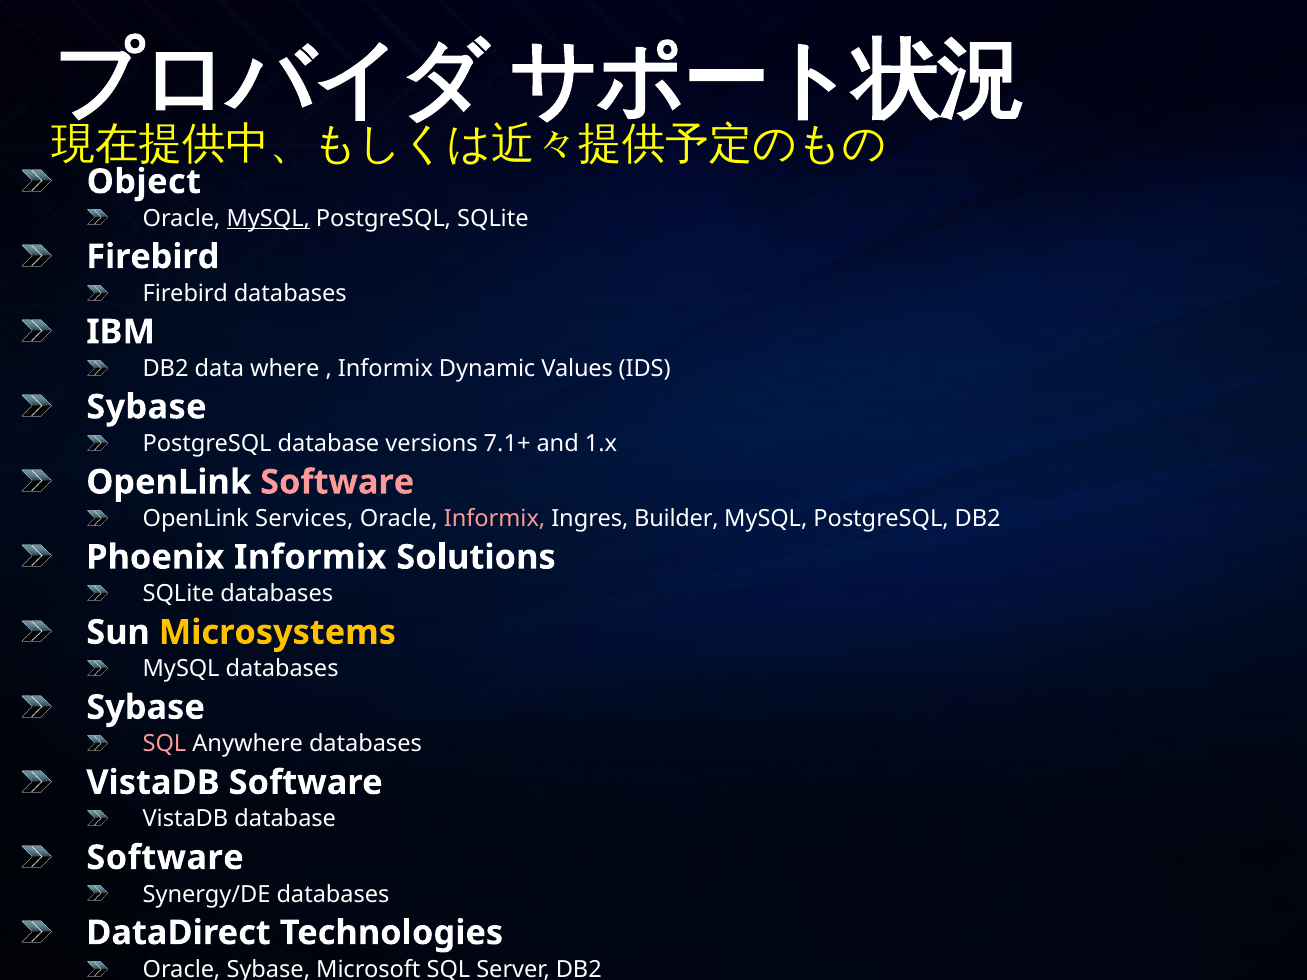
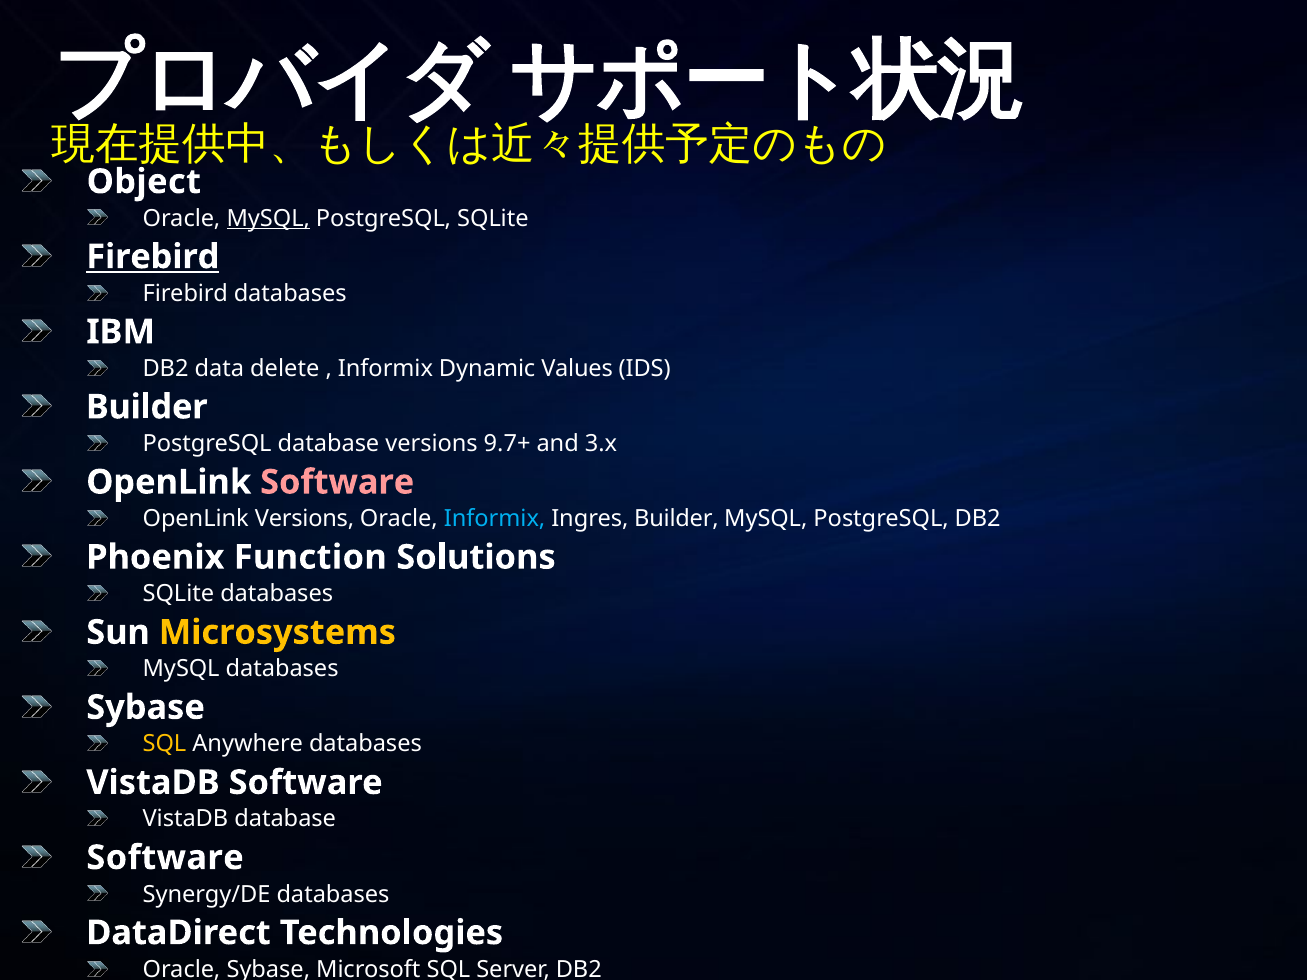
Firebird underline: none -> present (153, 257)
where: where -> delete (285, 369)
Sybase: Sybase -> Builder (147, 407)
7.1+: 7.1+ -> 9.7+ (507, 444)
1.x: 1.x -> 3.x (601, 444)
OpenLink Services: Services -> Versions (304, 519)
Informix colour: pink -> light blue (495, 519)
Phoenix Informix: Informix -> Function (310, 557)
SQL colour: pink -> yellow (165, 744)
